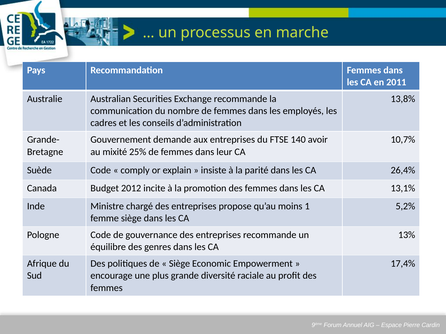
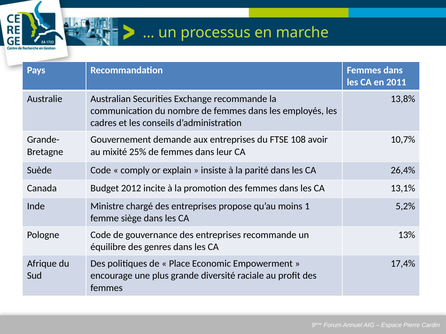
140: 140 -> 108 (298, 140)
Siège: Siège -> Place (179, 264)
